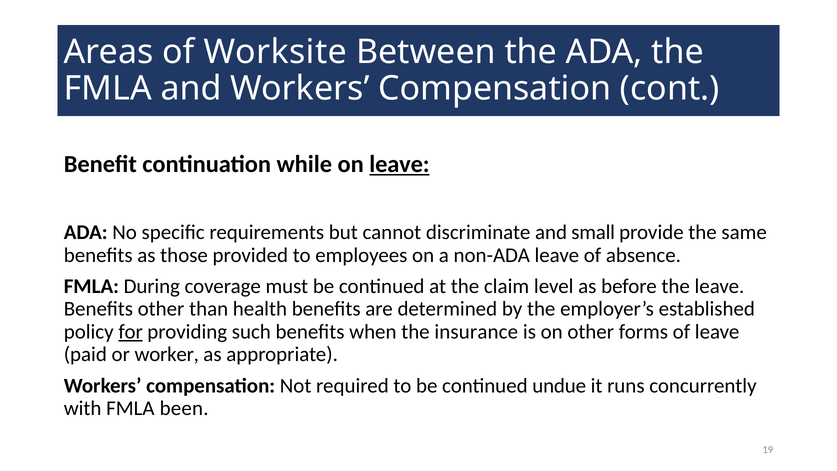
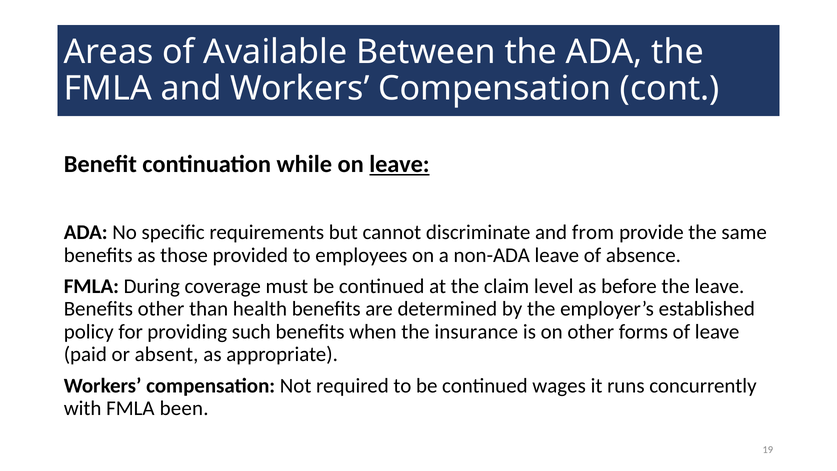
Worksite: Worksite -> Available (275, 52)
small: small -> from (593, 232)
for underline: present -> none (131, 332)
worker: worker -> absent (167, 354)
undue: undue -> wages (559, 385)
